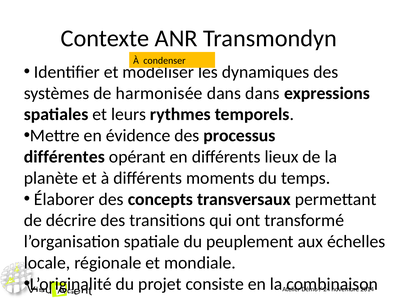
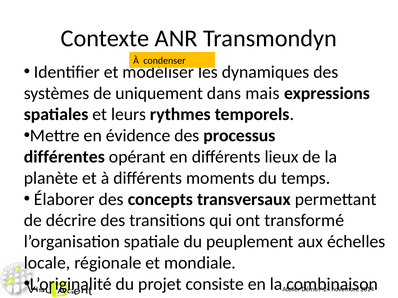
de harmonisée: harmonisée -> uniquement (159, 93)
dans dans: dans -> mais (262, 93)
